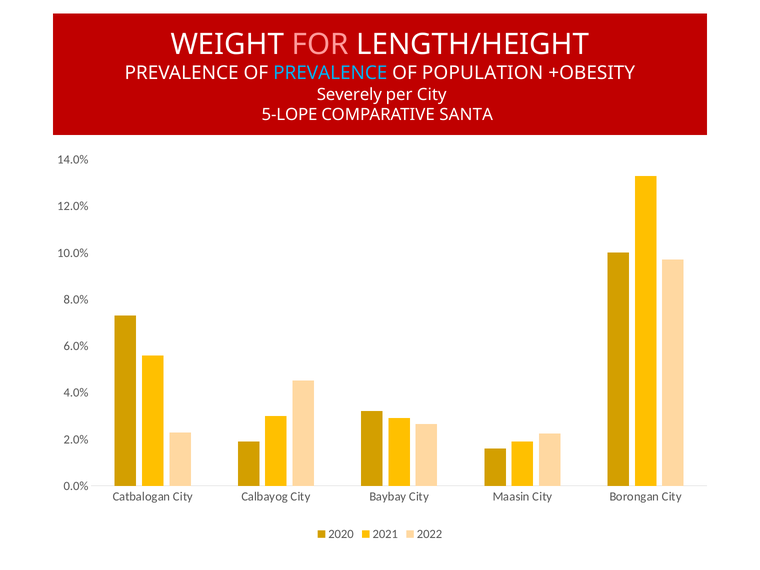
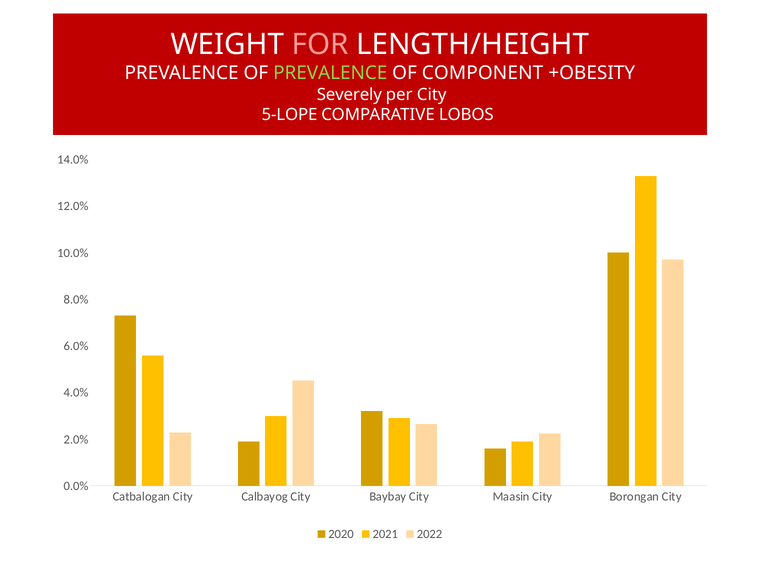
PREVALENCE colour: light blue -> light green (330, 73)
POPULATION: POPULATION -> COMPONENT (483, 73)
SANTA: SANTA -> LOBOS (466, 115)
